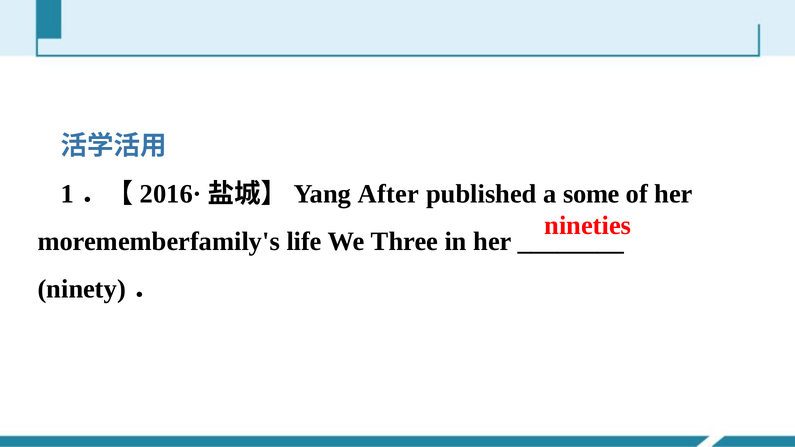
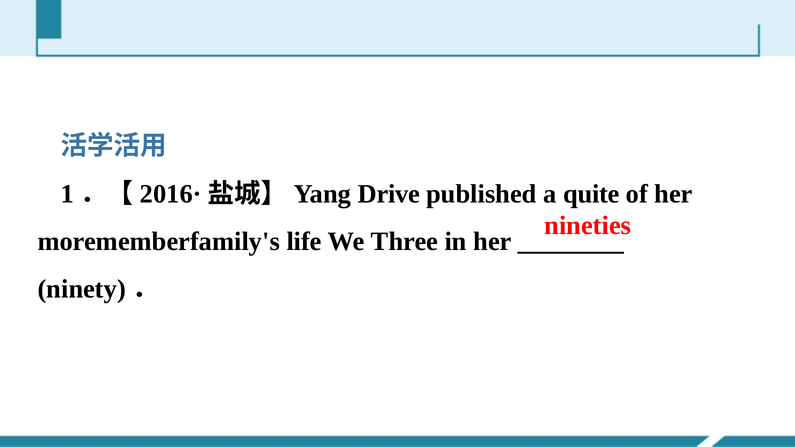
After: After -> Drive (389, 194)
some: some -> quite (591, 194)
